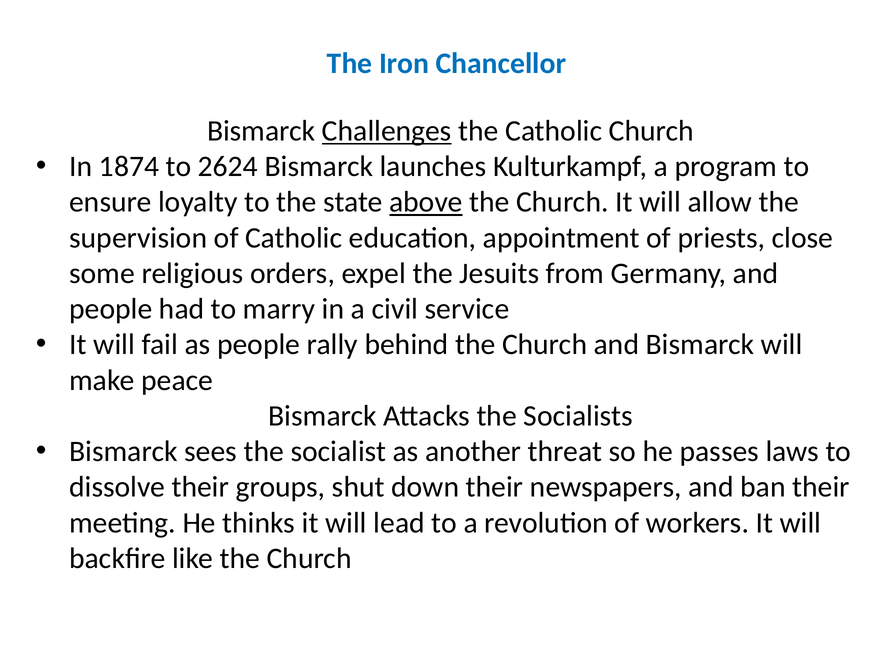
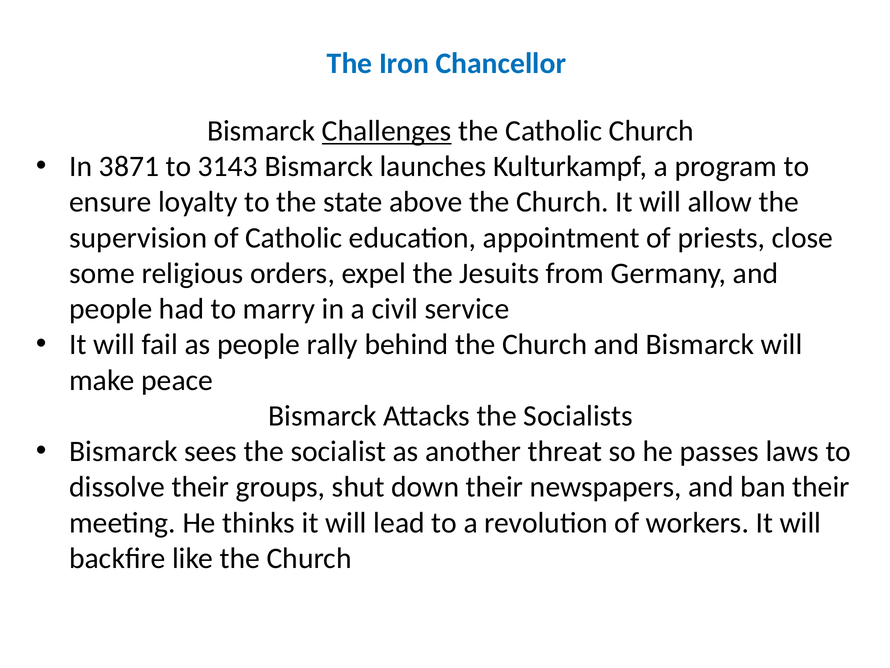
1874: 1874 -> 3871 (129, 166)
2624: 2624 -> 3143 (228, 166)
above underline: present -> none (426, 202)
